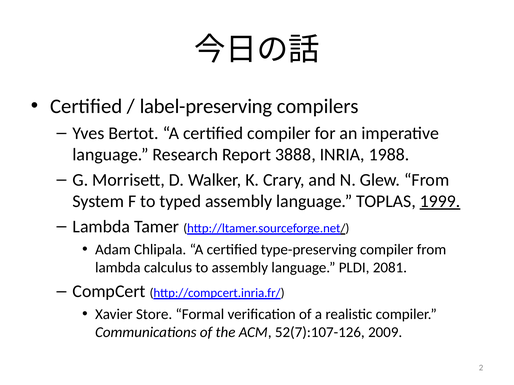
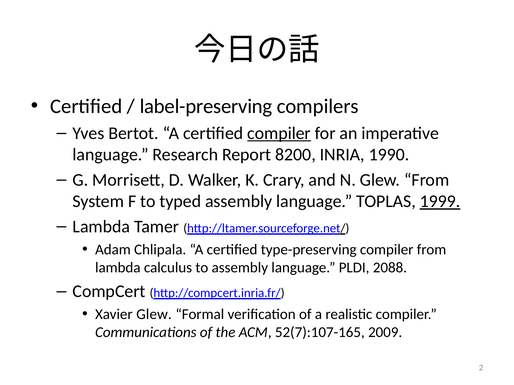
compiler underline: none -> present (279, 133)
3888: 3888 -> 8200 (295, 155)
1988: 1988 -> 1990 (389, 155)
2081: 2081 -> 2088 (390, 268)
Xavier Store: Store -> Glew (154, 315)
52(7):107-126: 52(7):107-126 -> 52(7):107-165 (320, 333)
